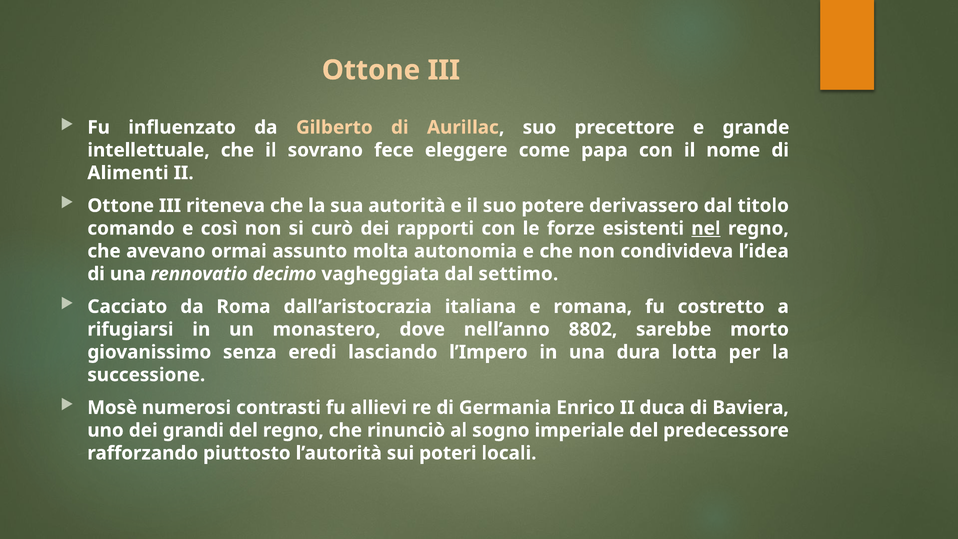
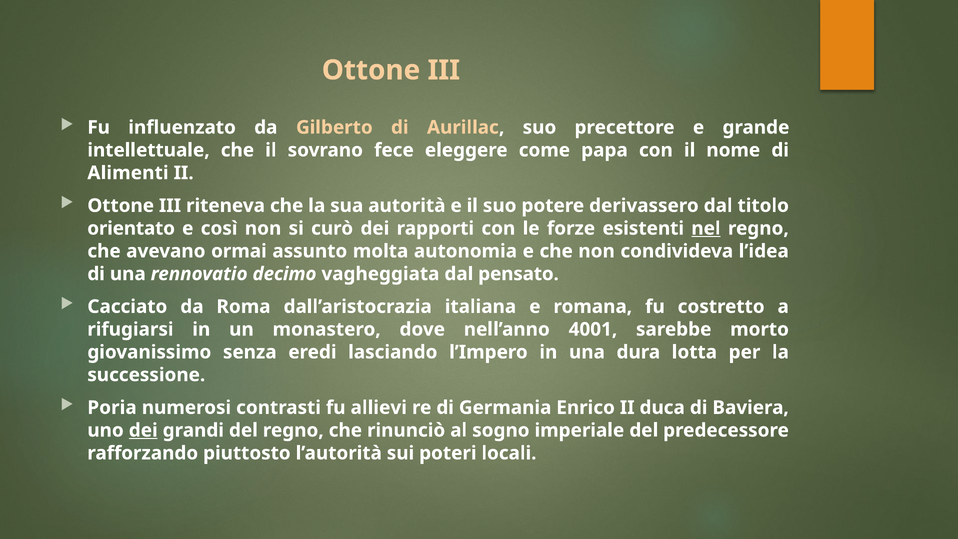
comando: comando -> orientato (131, 228)
settimo: settimo -> pensato (519, 274)
8802: 8802 -> 4001 (593, 329)
Mosè: Mosè -> Poria (112, 408)
dei underline: none -> present (143, 430)
